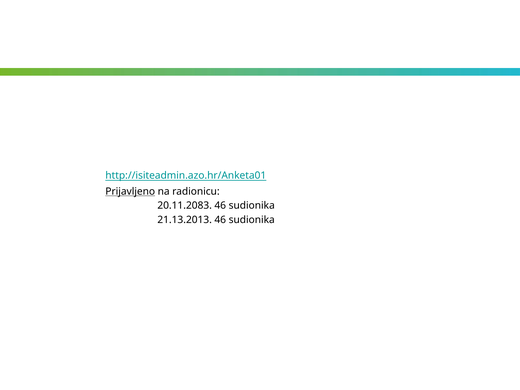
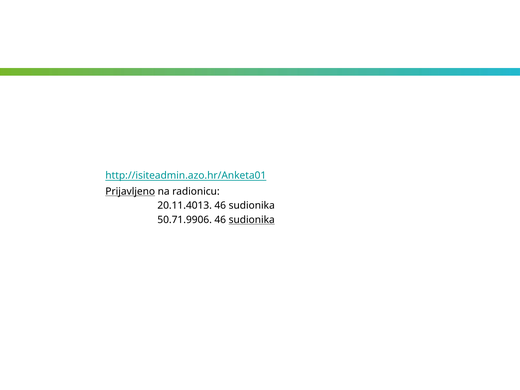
20.11.2083: 20.11.2083 -> 20.11.4013 (185, 206)
21.13.2013: 21.13.2013 -> 50.71.9906 (185, 220)
sudionika underline: none -> present (252, 220)
